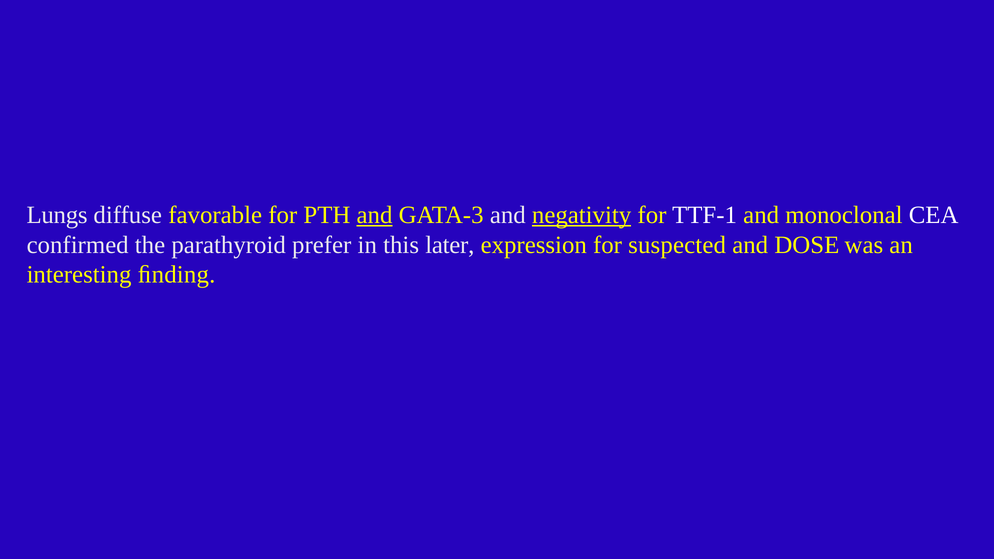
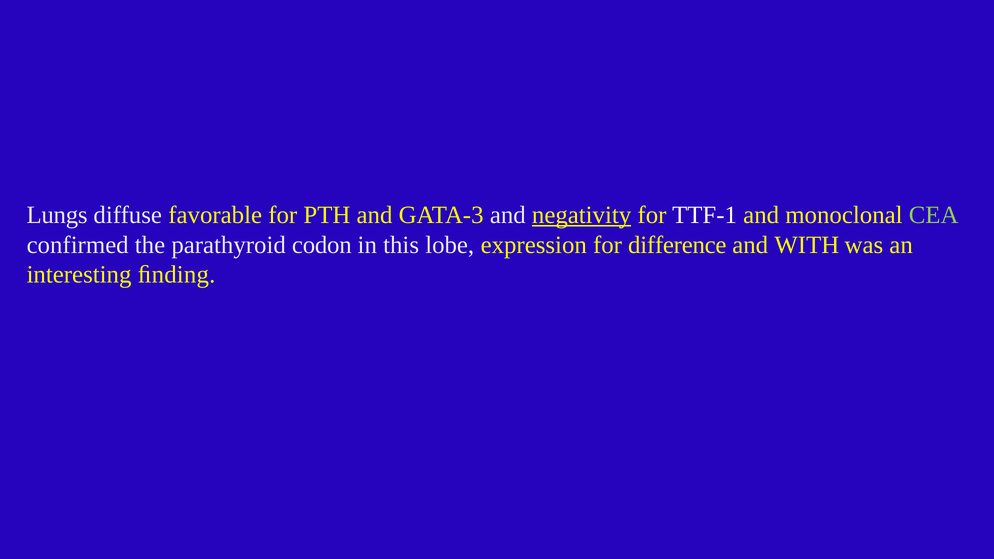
and underline: present -> none (374, 215)
CEA colour: white -> light green (934, 215)
prefer: prefer -> codon (322, 245)
later: later -> lobe (450, 245)
suspected: suspected -> difference (677, 245)
DOSE: DOSE -> WITH (807, 245)
